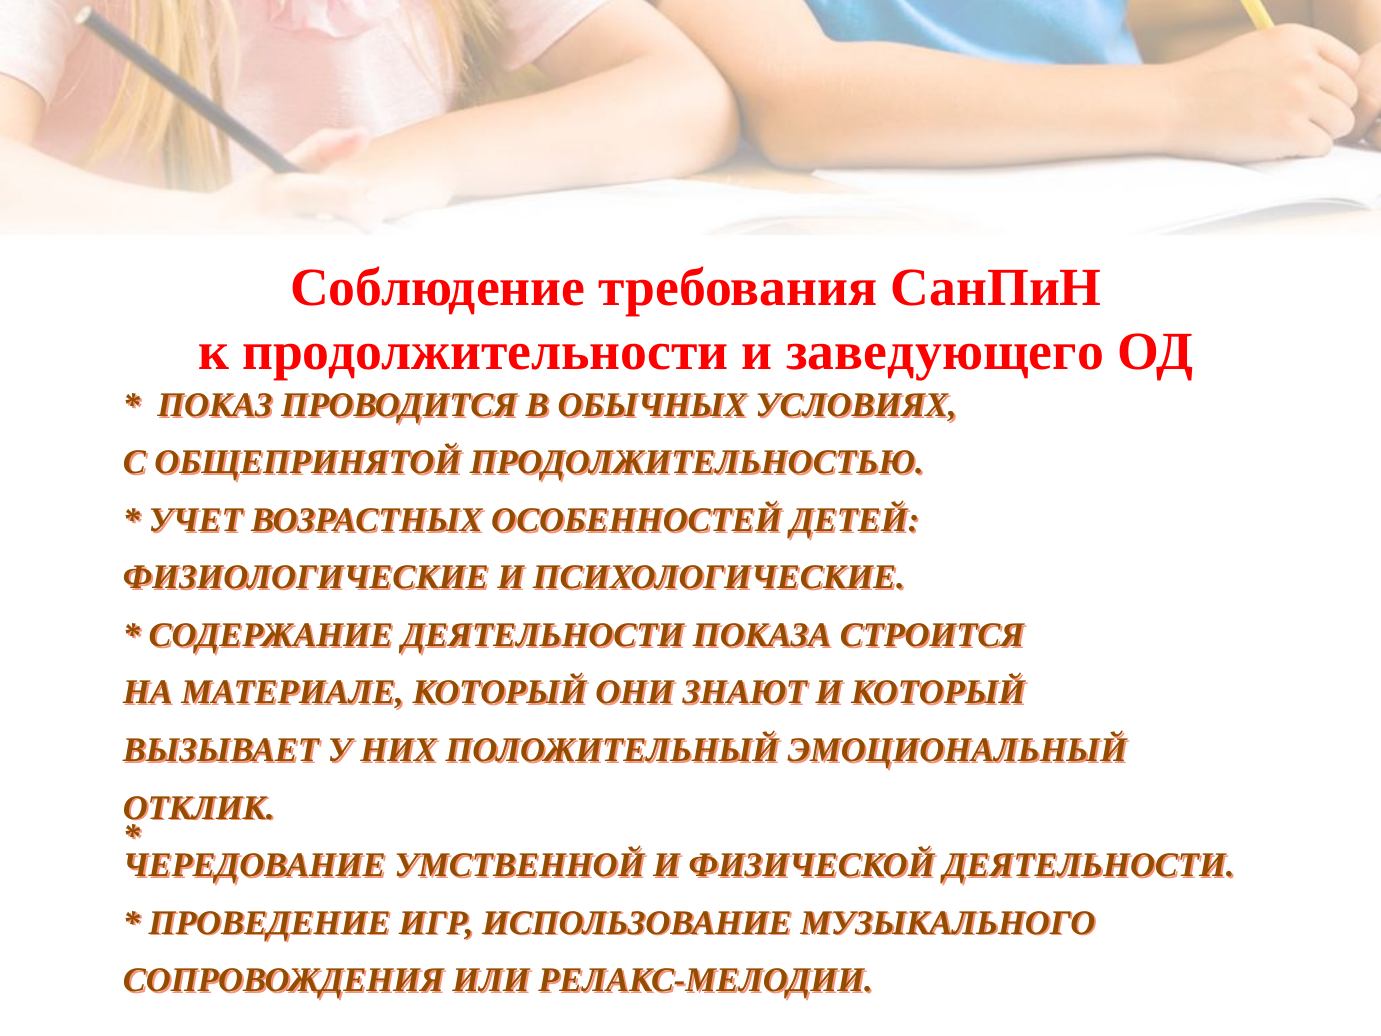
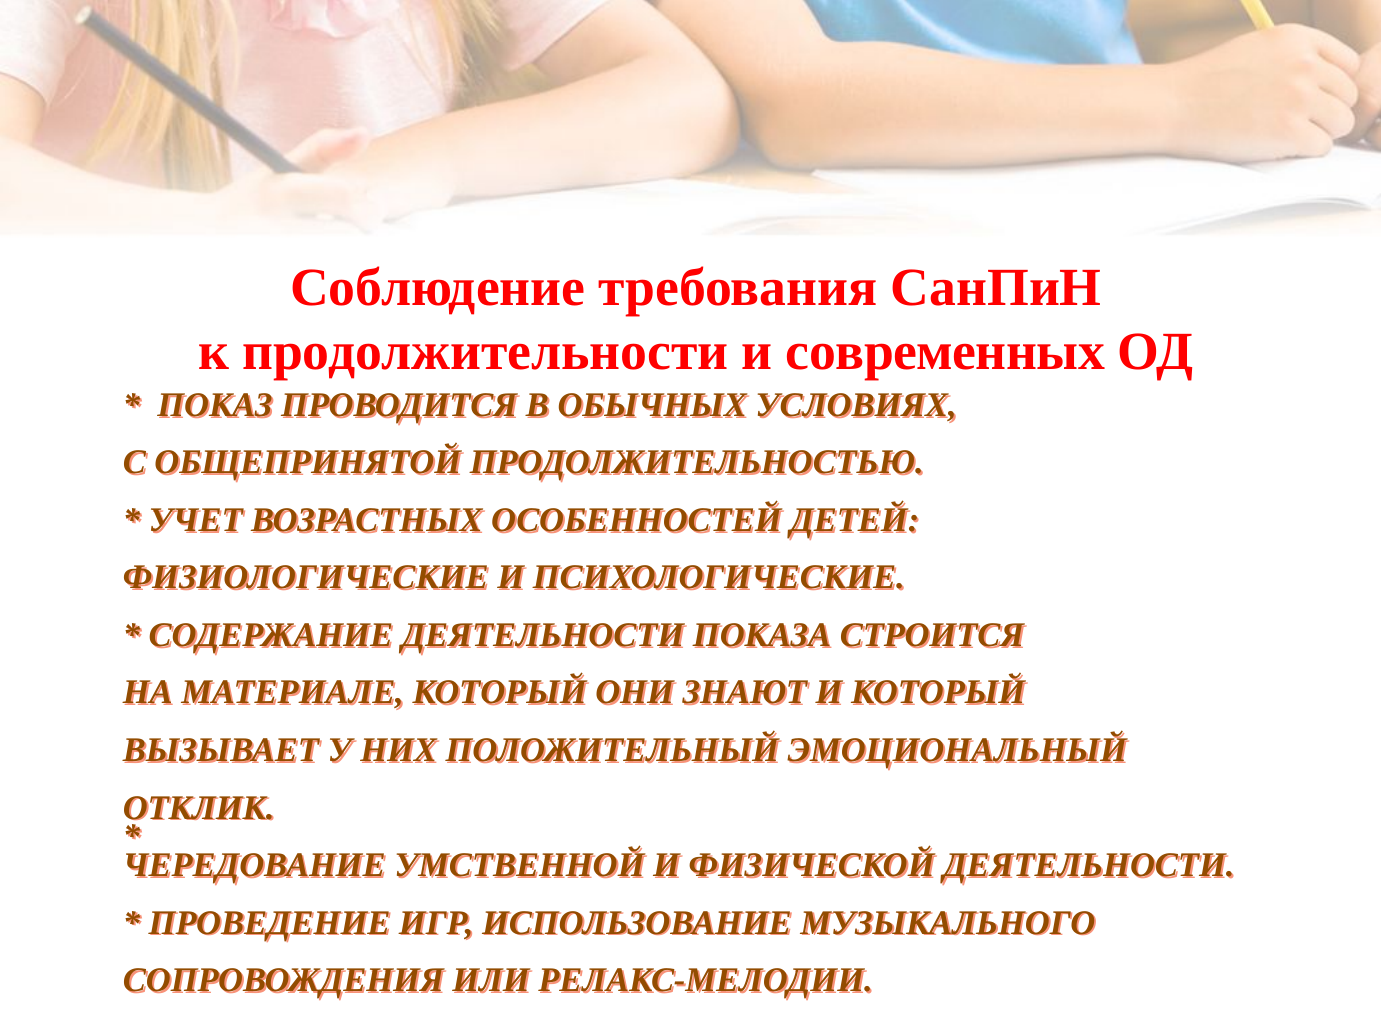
заведующего: заведующего -> современных (945, 352)
